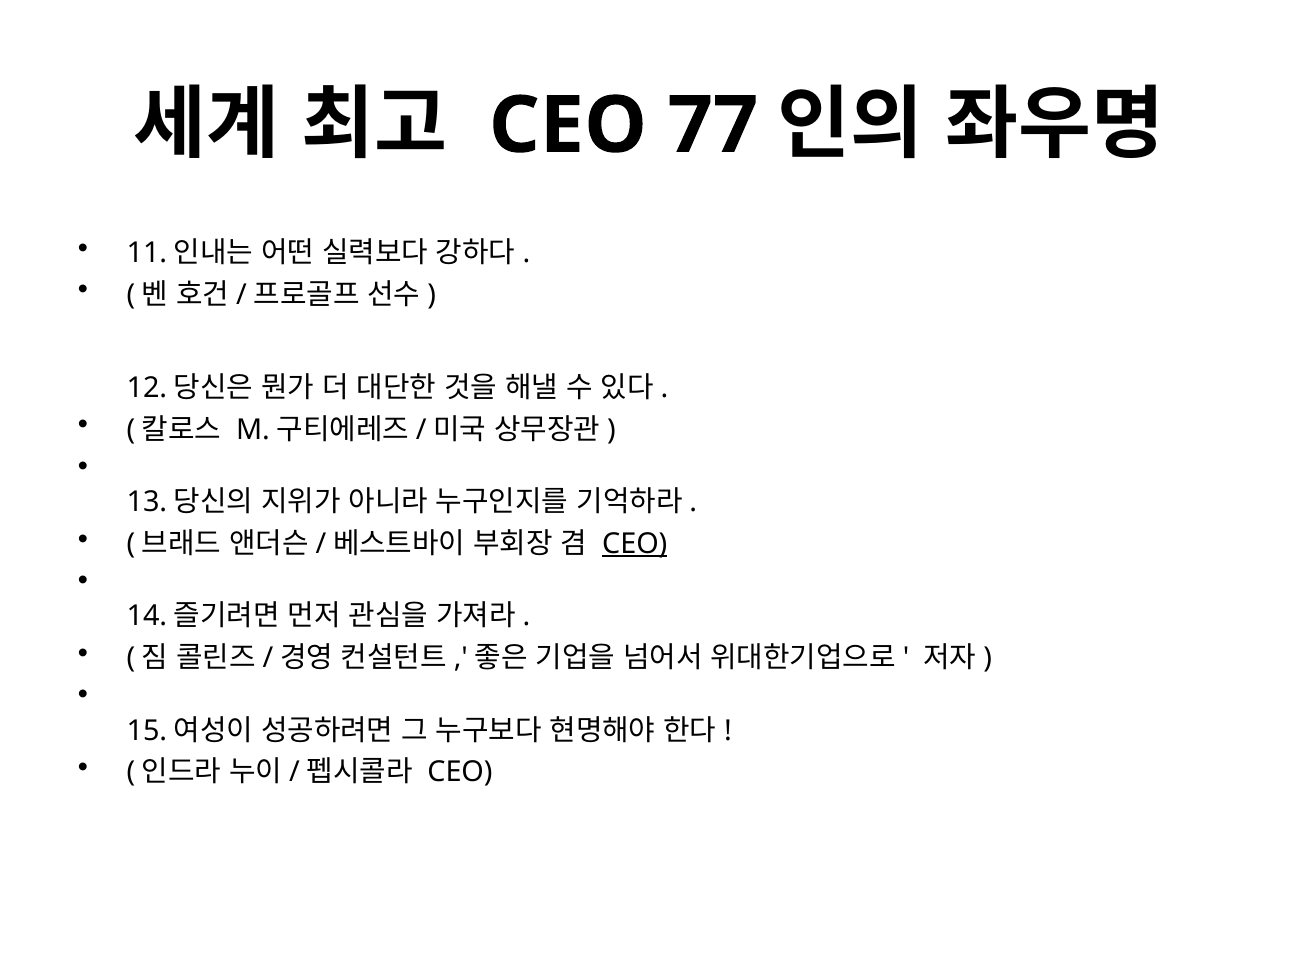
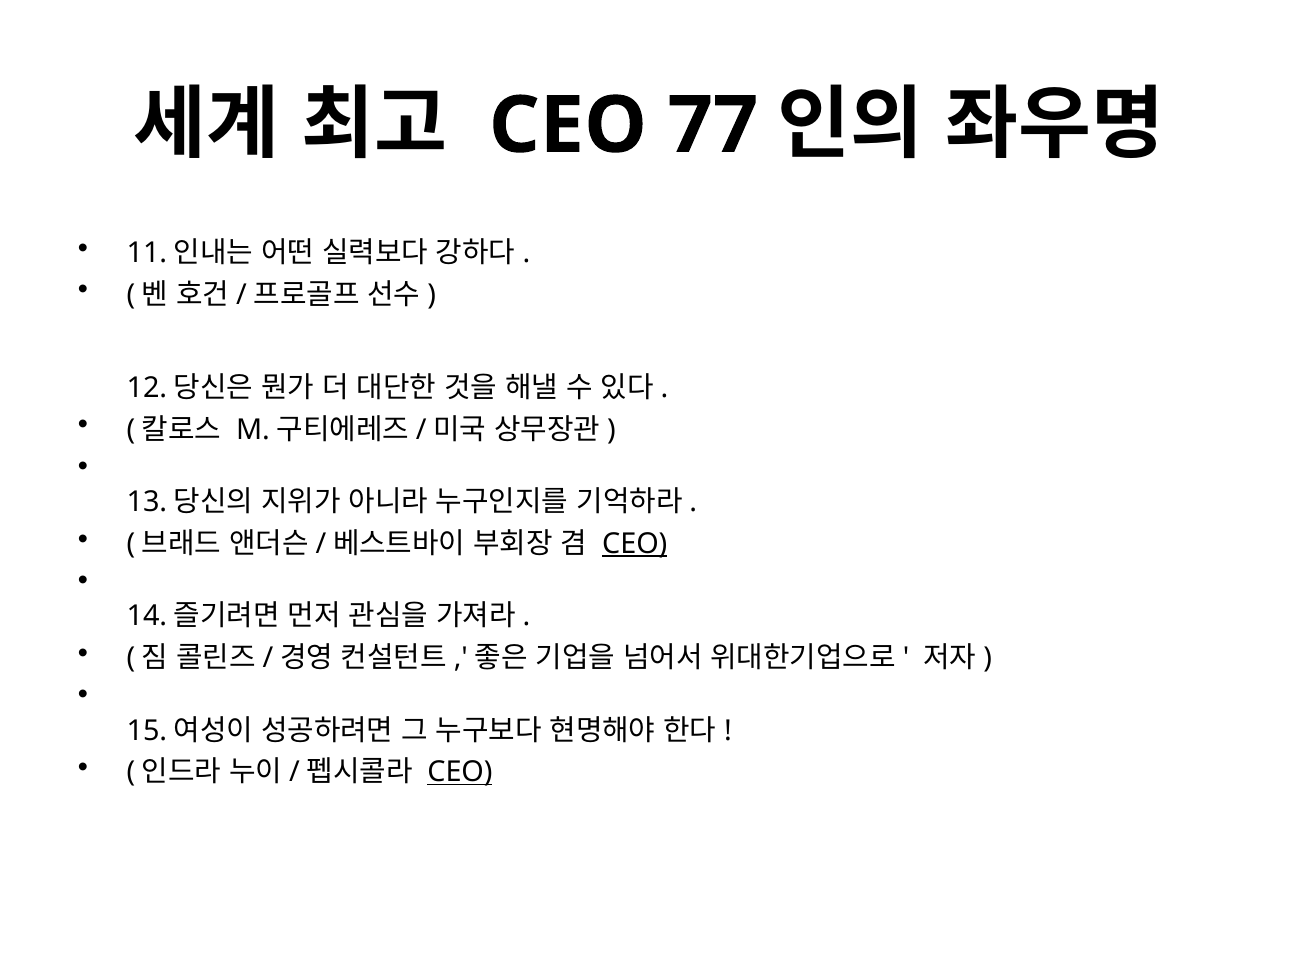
CEO underline: none -> present (460, 772)
